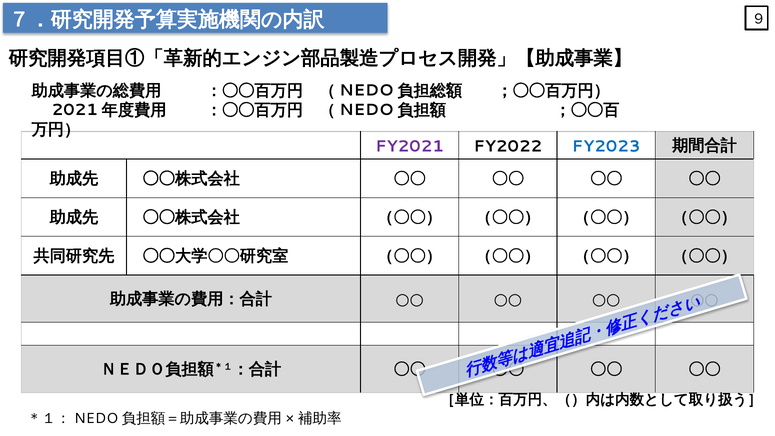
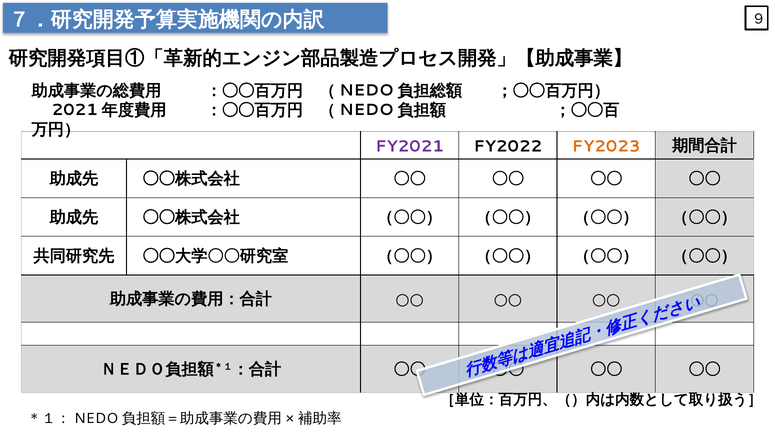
FY2023 colour: blue -> orange (606, 146)
